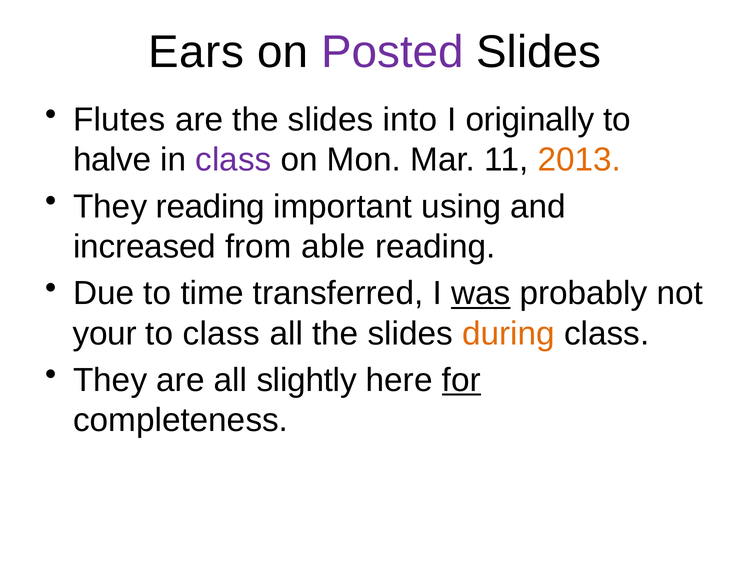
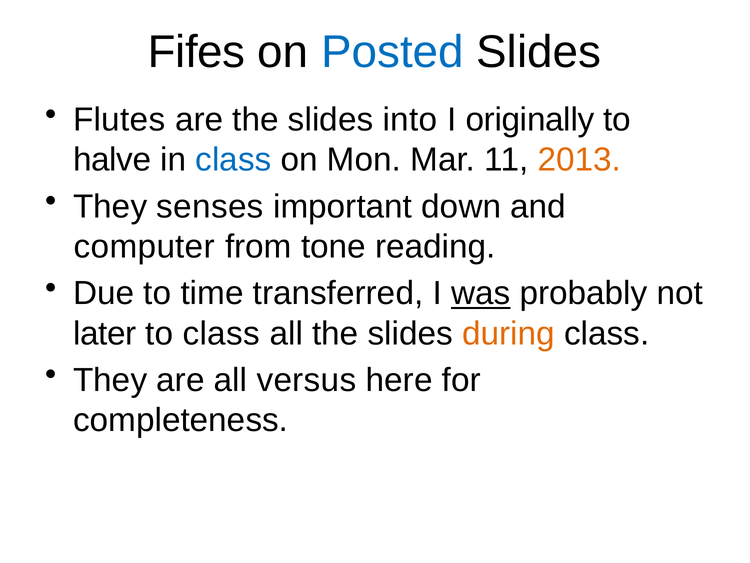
Ears: Ears -> Fifes (197, 52)
Posted colour: purple -> blue (392, 52)
class colour: purple -> blue (233, 160)
They reading: reading -> senses (210, 207)
using: using -> down (461, 207)
increased: increased -> computer (144, 247)
able: able -> tone (333, 247)
your: your -> later (105, 333)
slightly: slightly -> versus (306, 380)
for underline: present -> none (461, 380)
